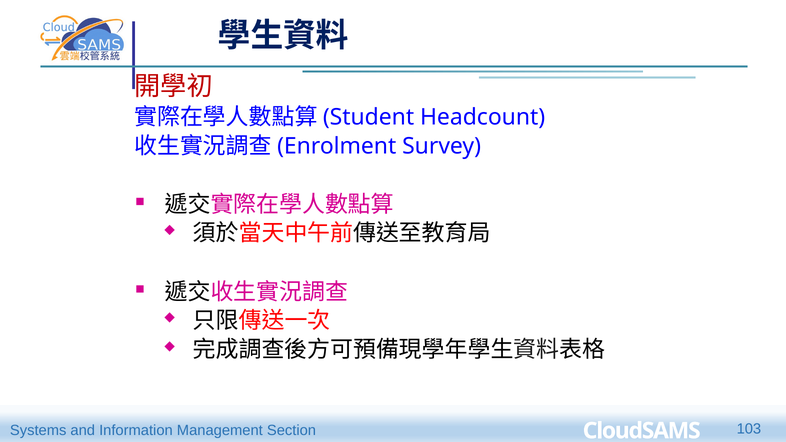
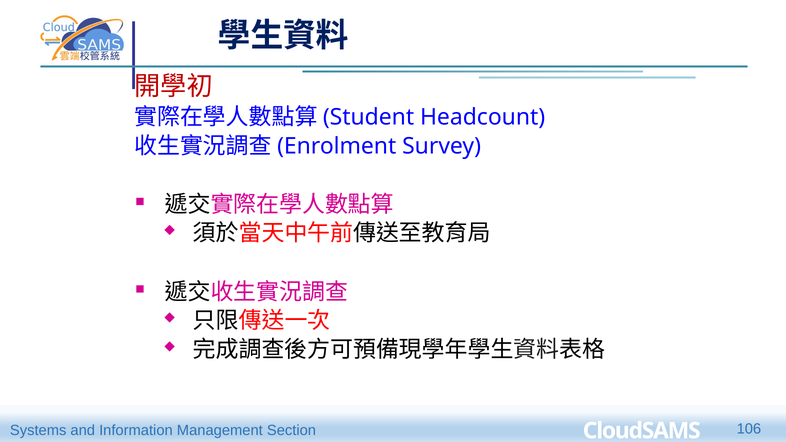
103: 103 -> 106 (749, 429)
